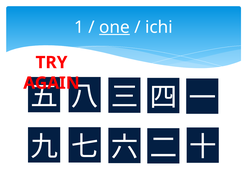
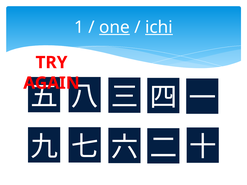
ichi underline: none -> present (159, 27)
